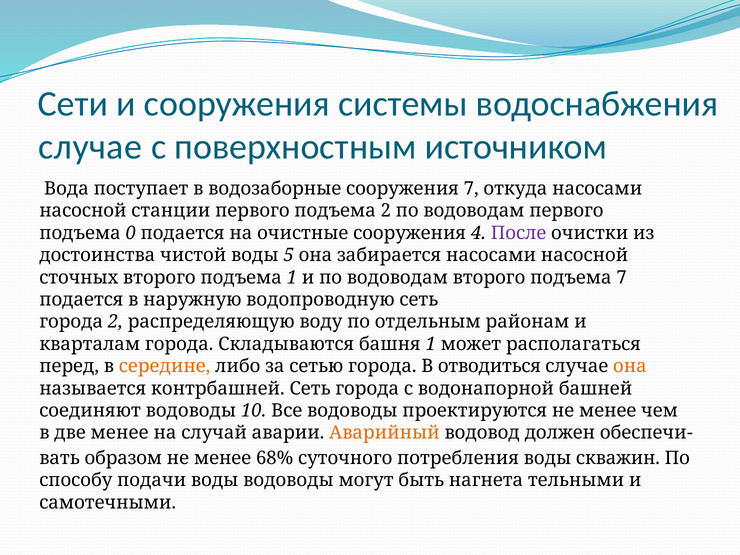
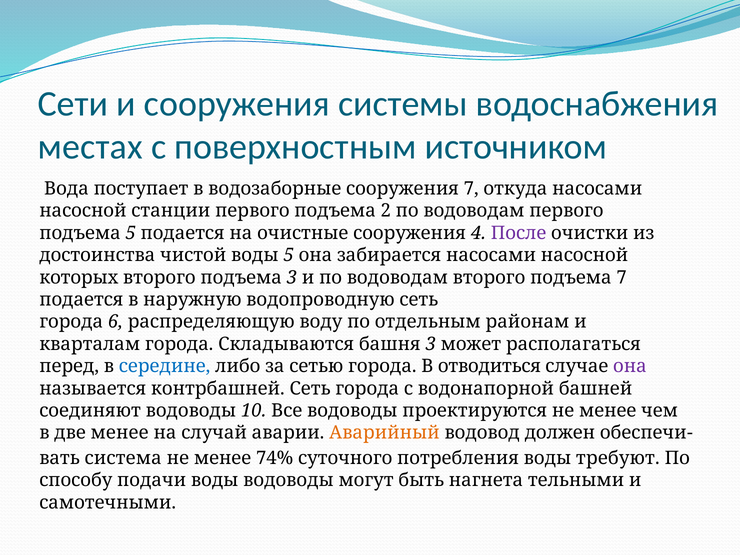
случае: случае -> местах (90, 147)
подъема 0: 0 -> 5 (131, 233)
сточных: сточных -> которых (79, 277)
подъема 1: 1 -> 3 (292, 277)
города 2: 2 -> 6 (115, 322)
башня 1: 1 -> 3 (431, 344)
середине colour: orange -> blue (165, 366)
она colour: orange -> purple (630, 366)
образом: образом -> система (123, 458)
68%: 68% -> 74% (275, 458)
скважин: скважин -> требуют (618, 458)
